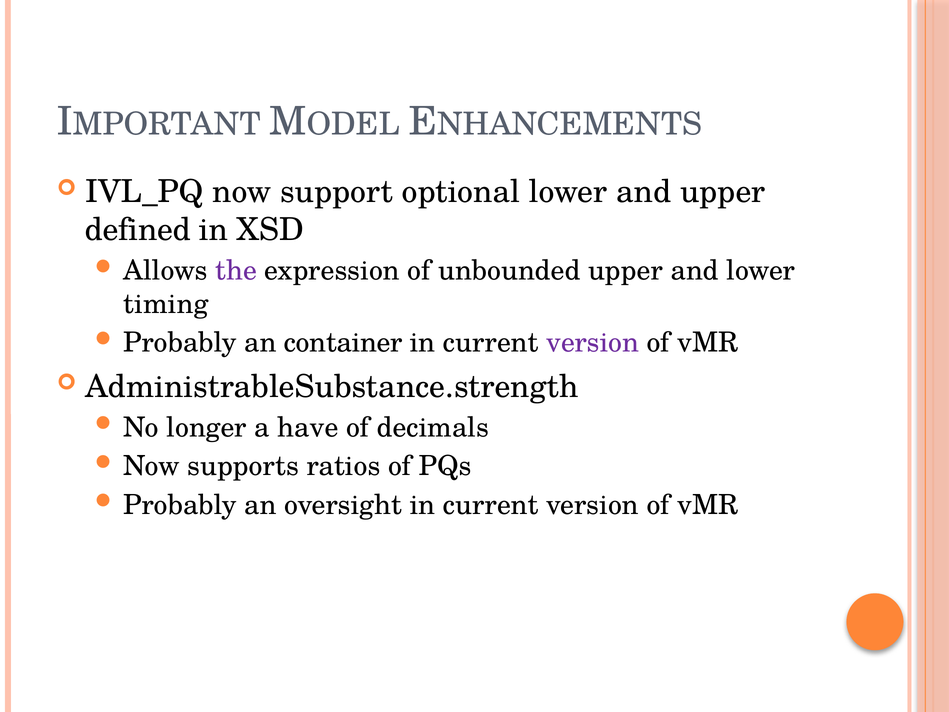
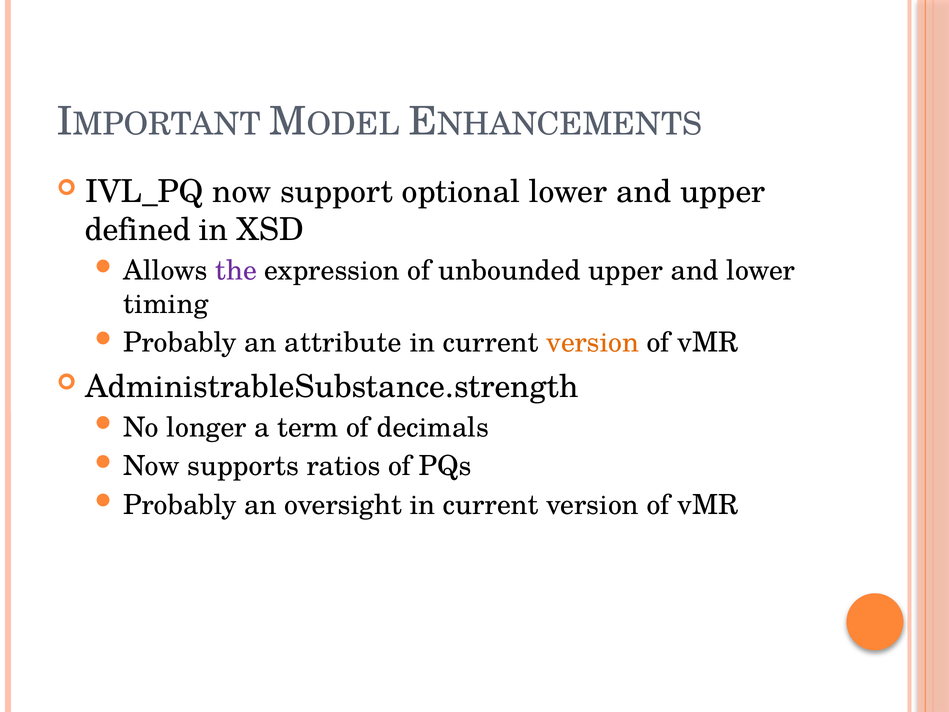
container: container -> attribute (343, 343)
version colour: purple -> orange (593, 343)
have: have -> term (308, 427)
